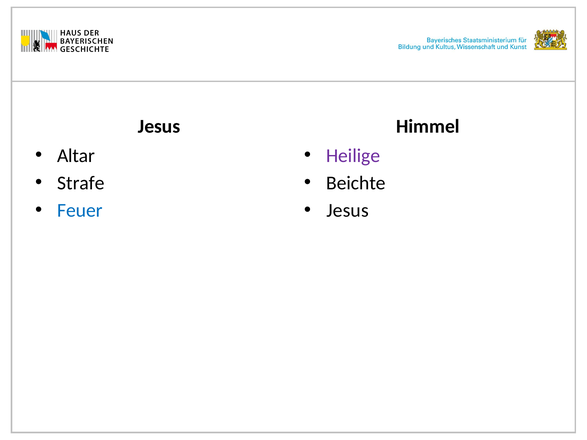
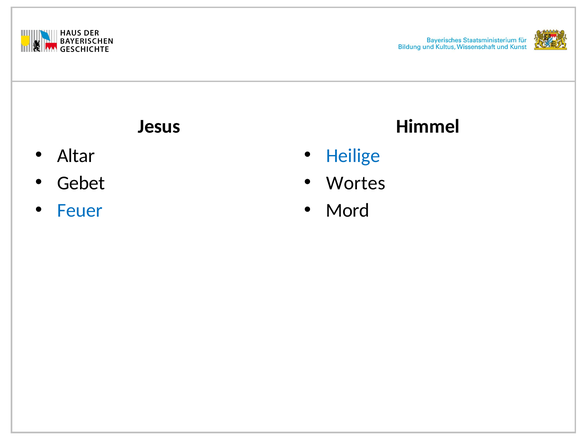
Heilige colour: purple -> blue (353, 156)
Strafe: Strafe -> Gebet (81, 183)
Beichte: Beichte -> Wortes (356, 183)
Jesus: Jesus -> Mord (348, 210)
